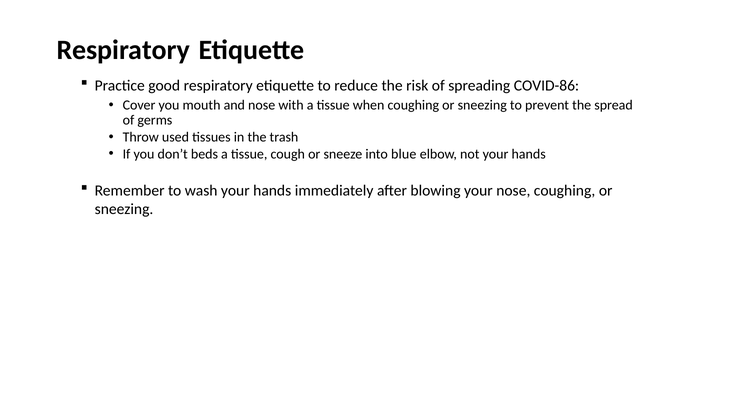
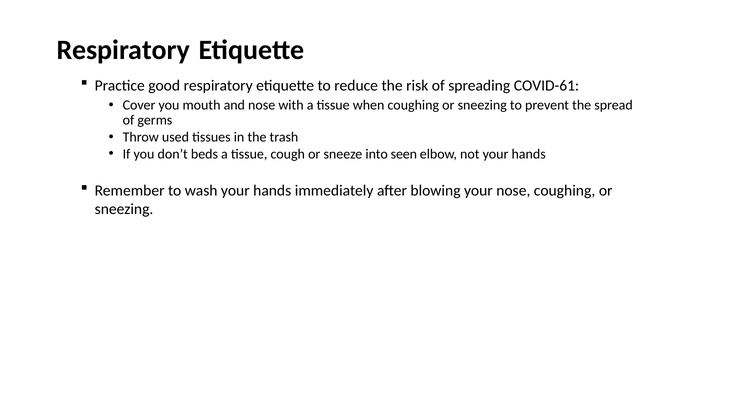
COVID-86: COVID-86 -> COVID-61 (546, 86)
blue: blue -> seen (404, 154)
